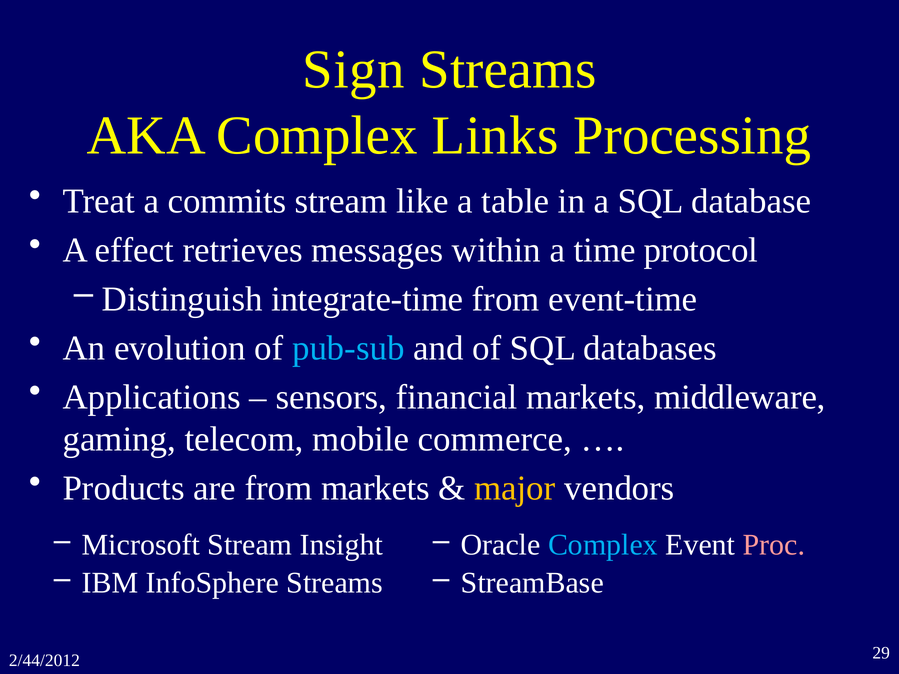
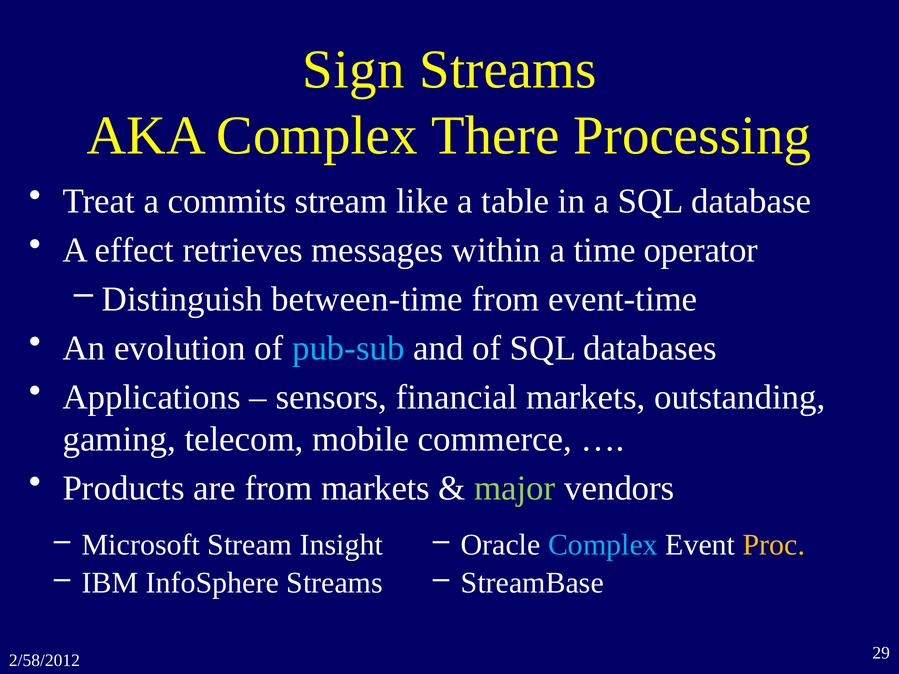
Links: Links -> There (495, 136)
protocol: protocol -> operator (701, 250)
integrate-time: integrate-time -> between-time (367, 299)
middleware: middleware -> outstanding (740, 397)
major colour: yellow -> light green (515, 488)
Proc colour: pink -> yellow (774, 545)
2/44/2012: 2/44/2012 -> 2/58/2012 (44, 660)
